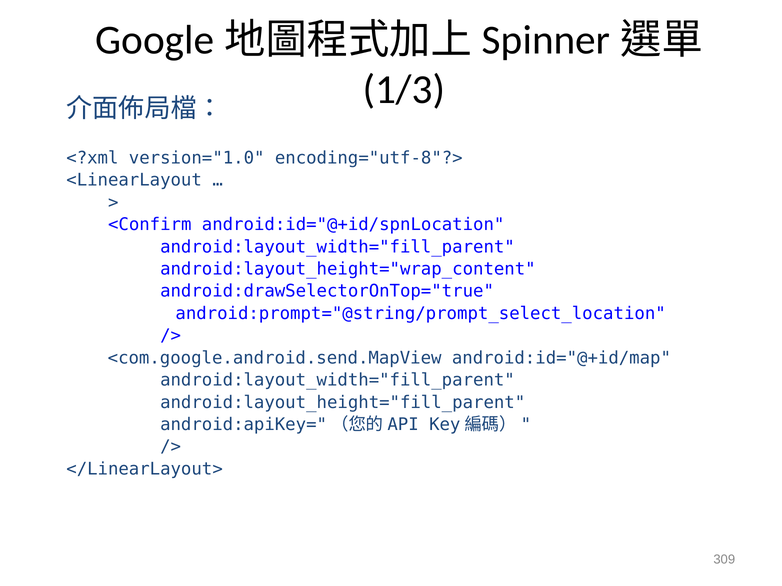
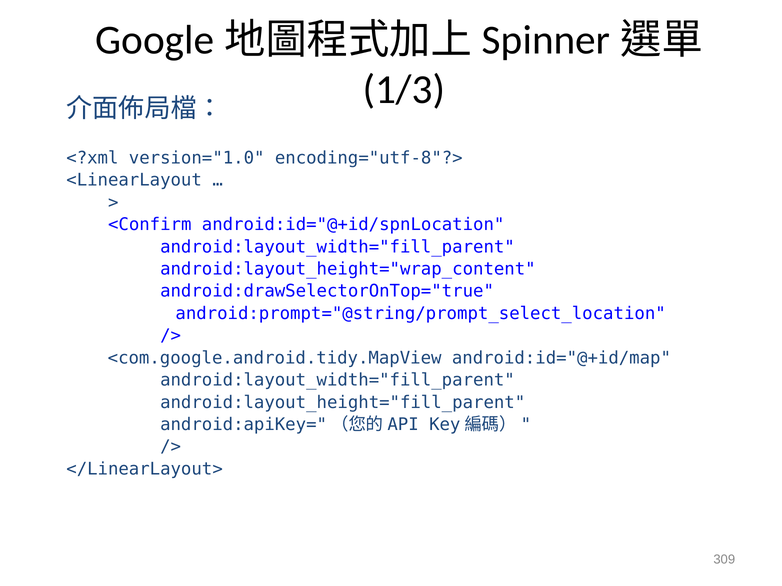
<com.google.android.send.MapView: <com.google.android.send.MapView -> <com.google.android.tidy.MapView (275, 358)
